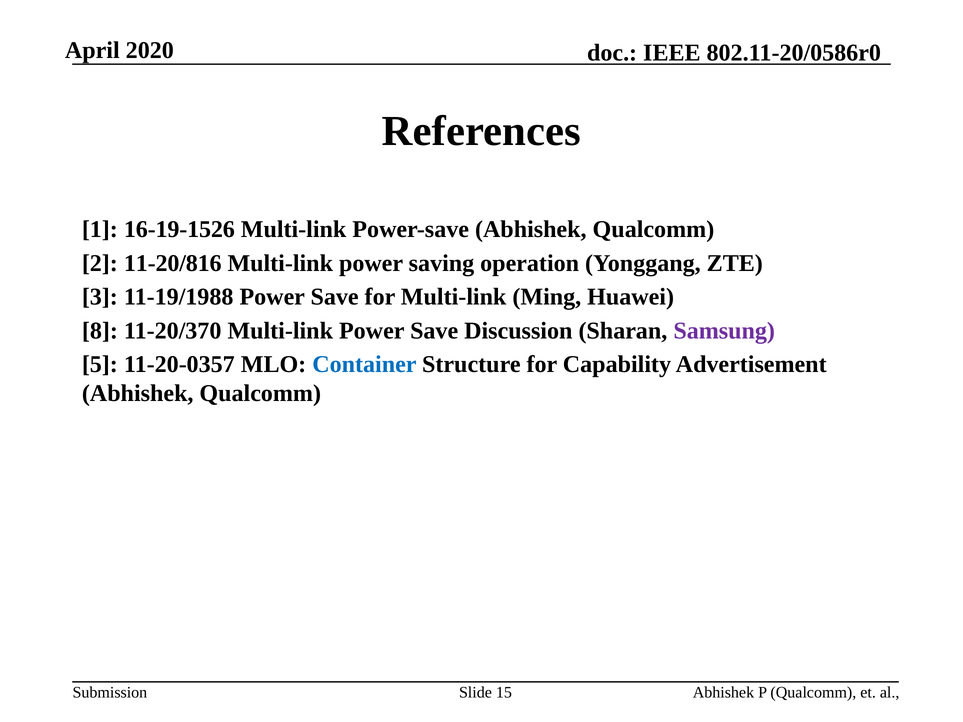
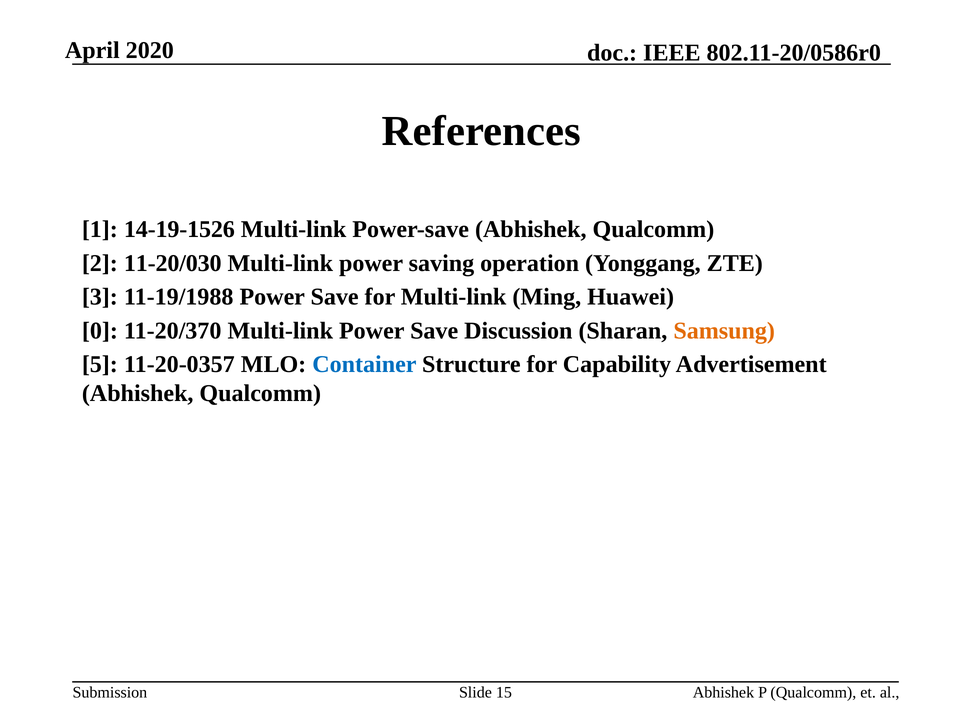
16-19-1526: 16-19-1526 -> 14-19-1526 (179, 230)
11-20/816: 11-20/816 -> 11-20/030 (173, 263)
8: 8 -> 0 (100, 331)
Samsung colour: purple -> orange (724, 331)
